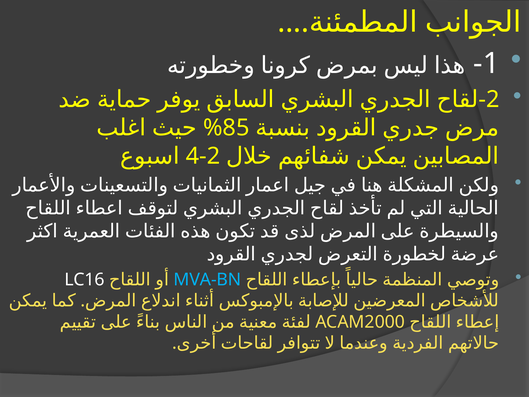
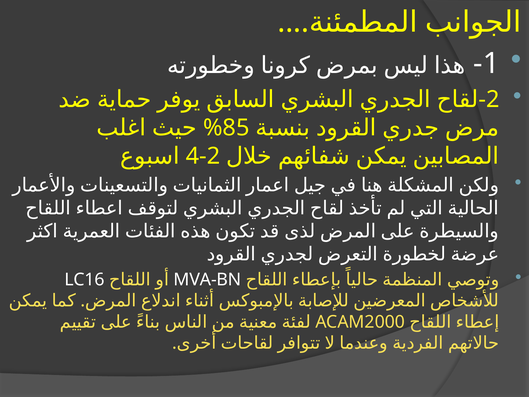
MVA-BN colour: light blue -> white (207, 279)
